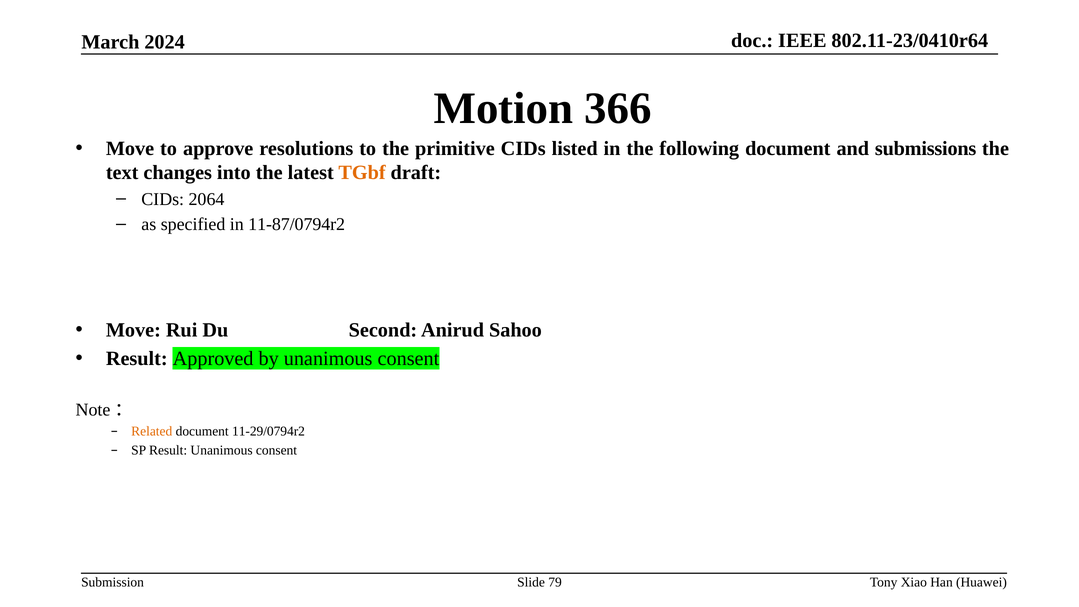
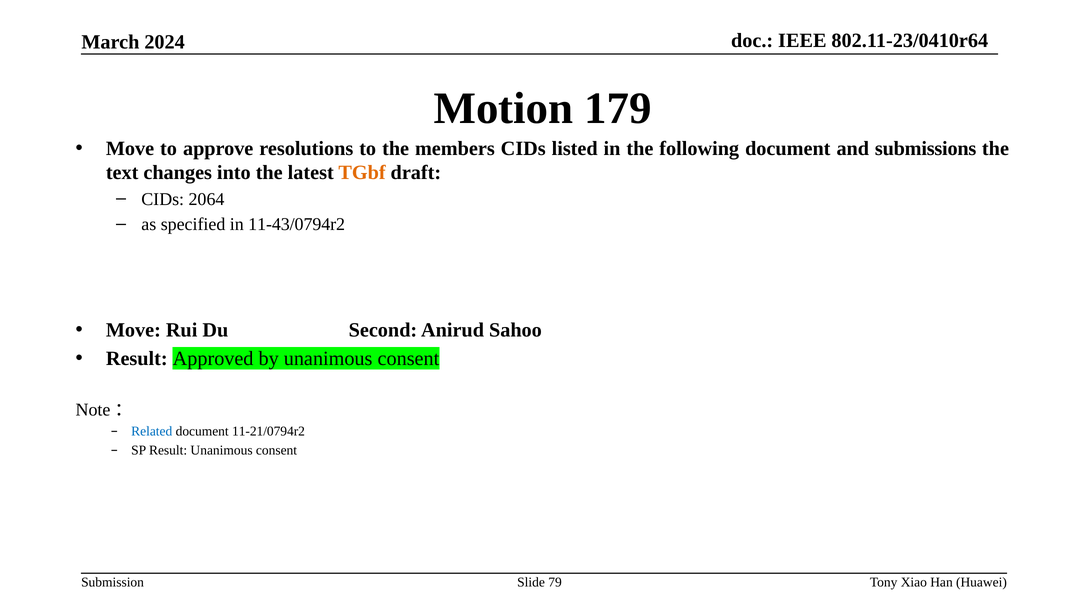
366: 366 -> 179 (618, 108)
primitive: primitive -> members (455, 148)
11-87/0794r2: 11-87/0794r2 -> 11-43/0794r2 (297, 224)
Related colour: orange -> blue (152, 431)
11-29/0794r2: 11-29/0794r2 -> 11-21/0794r2 (269, 431)
